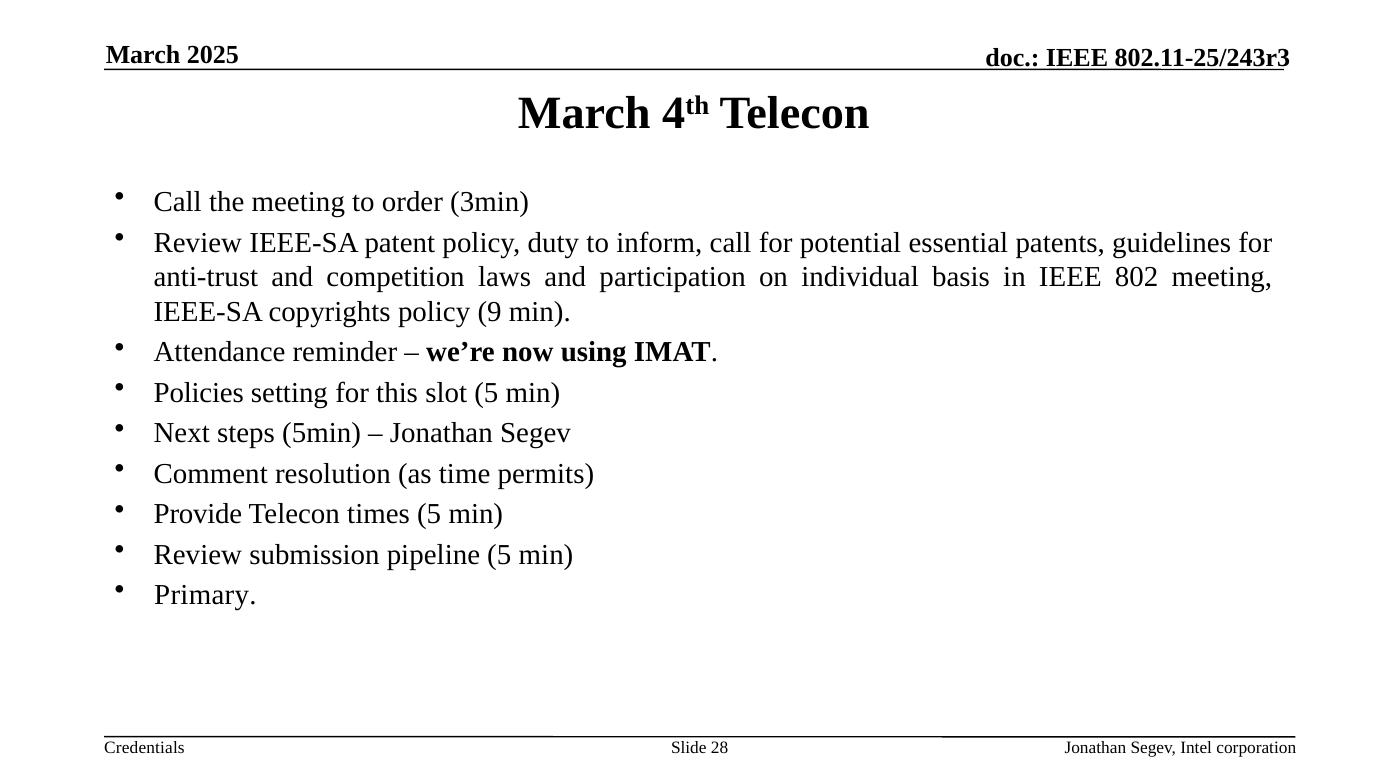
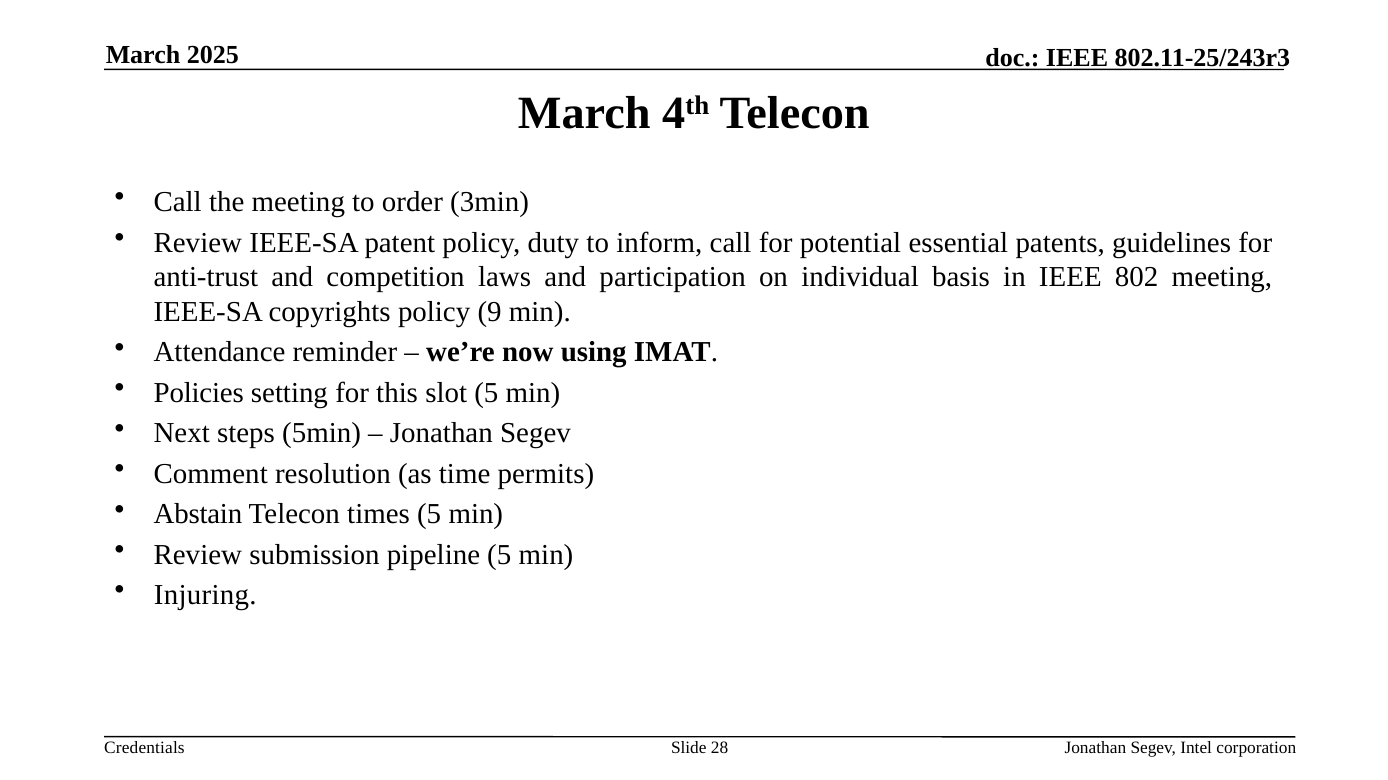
Provide: Provide -> Abstain (198, 515)
Primary: Primary -> Injuring (205, 596)
